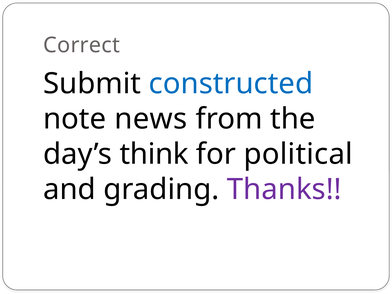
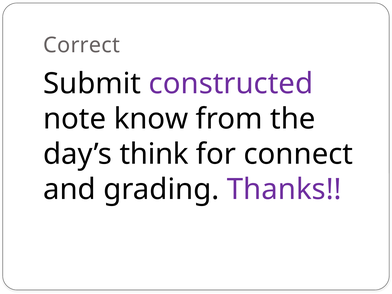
constructed colour: blue -> purple (231, 84)
news: news -> know (151, 119)
political: political -> connect (298, 154)
